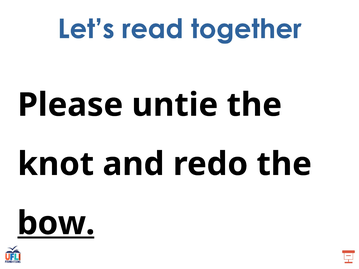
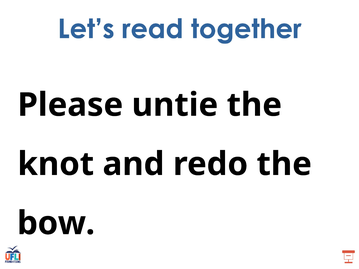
bow underline: present -> none (56, 224)
